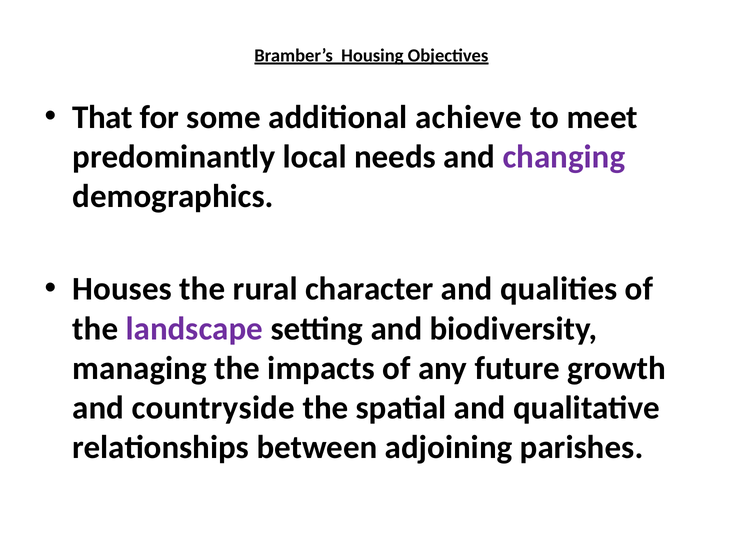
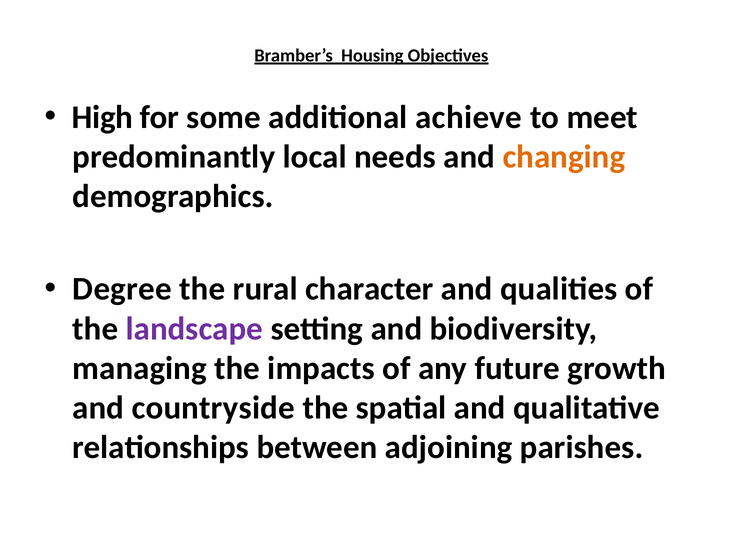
That: That -> High (102, 117)
changing colour: purple -> orange (564, 157)
Houses: Houses -> Degree (122, 289)
